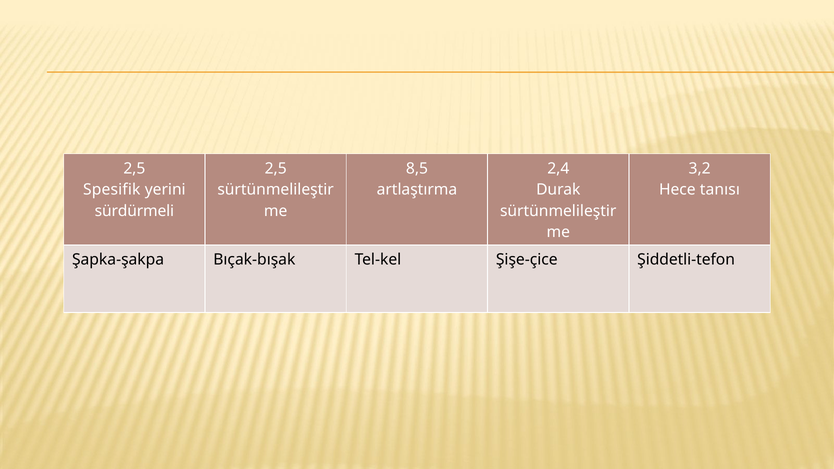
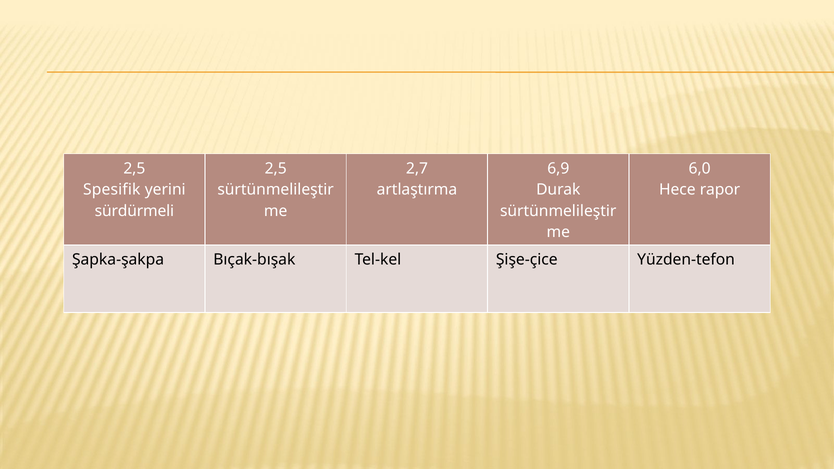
8,5: 8,5 -> 2,7 (417, 168)
2,4: 2,4 -> 6,9 (558, 168)
3,2: 3,2 -> 6,0 (700, 168)
tanısı: tanısı -> rapor (720, 190)
Şiddetli-tefon: Şiddetli-tefon -> Yüzden-tefon (686, 260)
